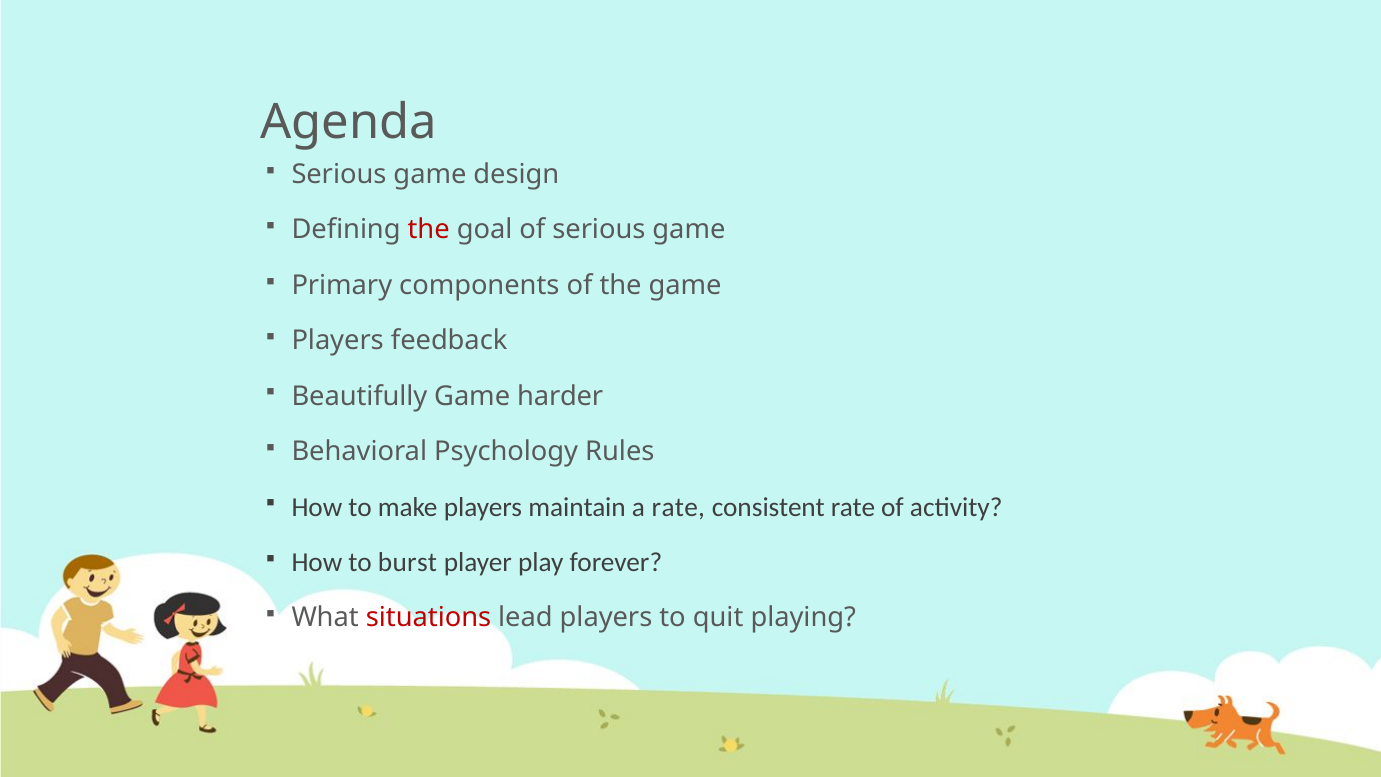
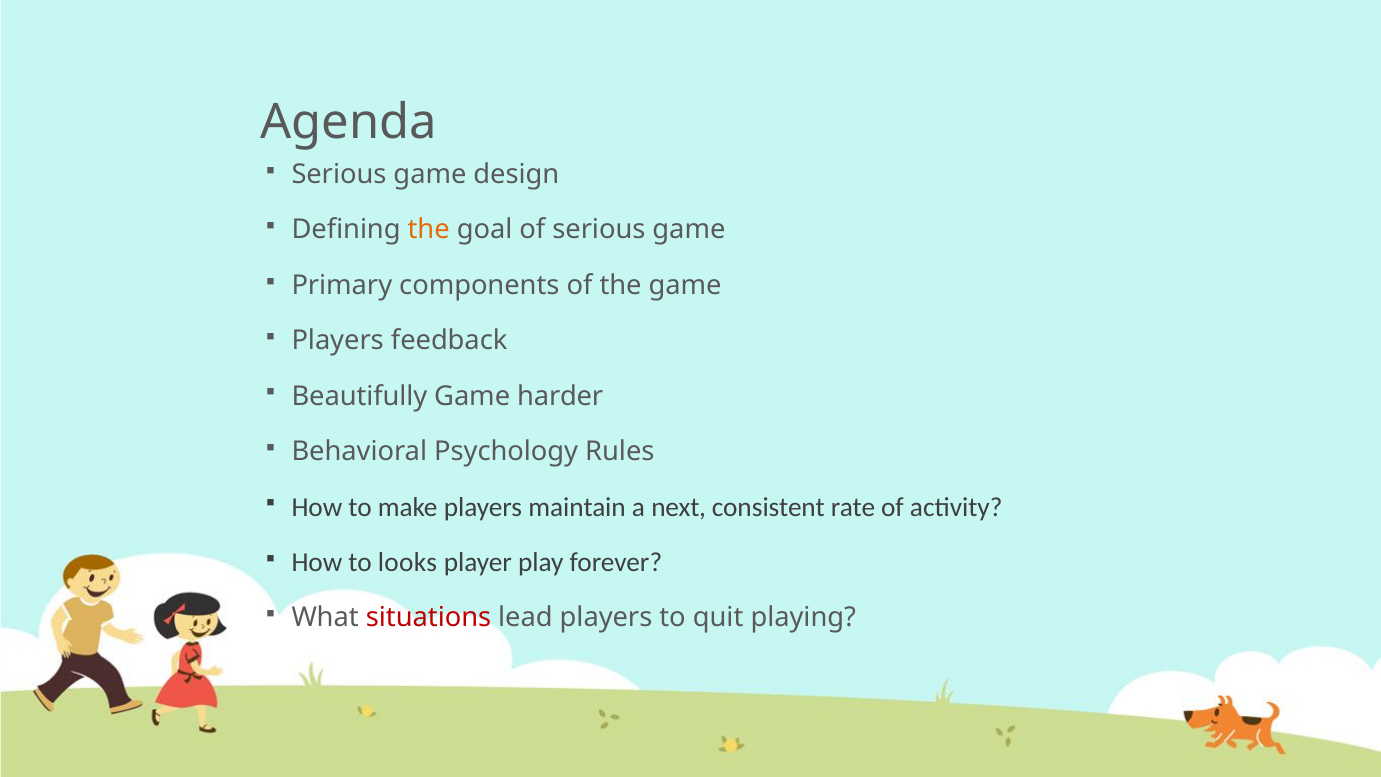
the colour: red -> orange (429, 230)
a rate: rate -> next (679, 507)
burst: burst -> looks (408, 562)
